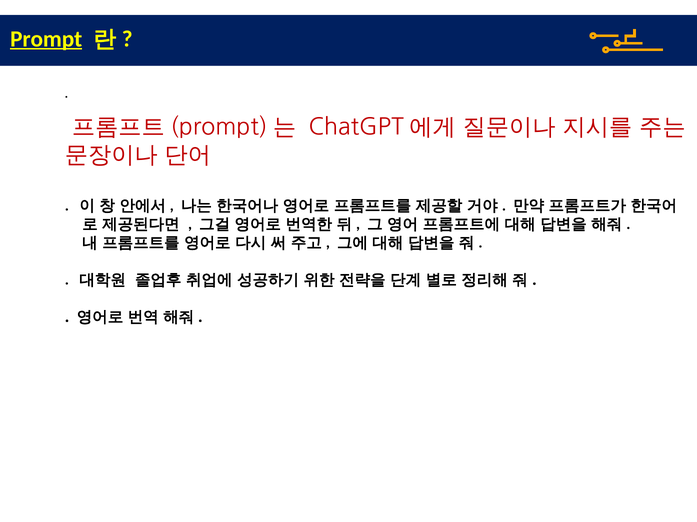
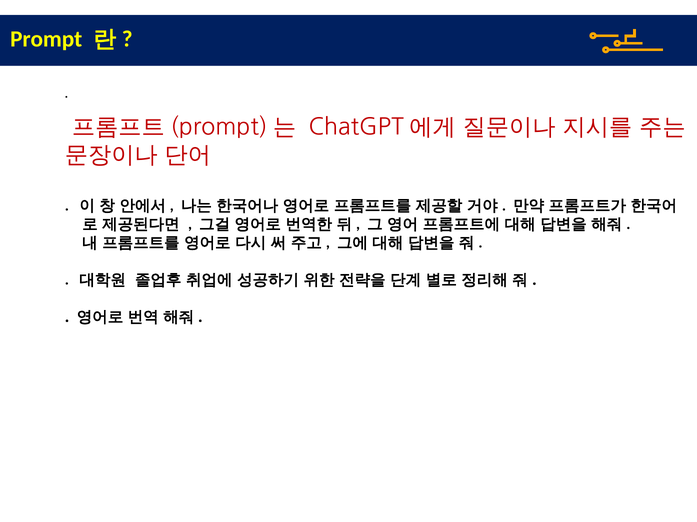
Prompt underline: present -> none (46, 39)
